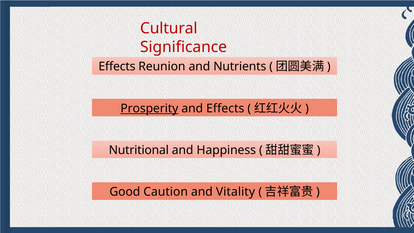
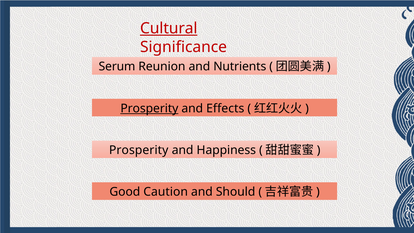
Cultural underline: none -> present (169, 28)
Effects: Effects -> Serum (117, 67)
Nutritional: Nutritional -> Prosperity (139, 150)
Vitality: Vitality -> Should (236, 192)
